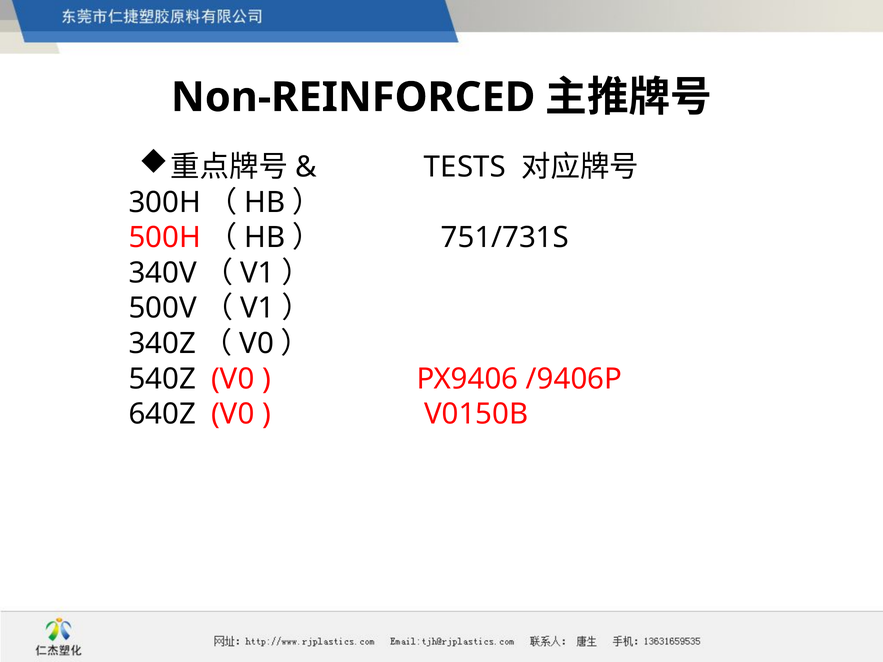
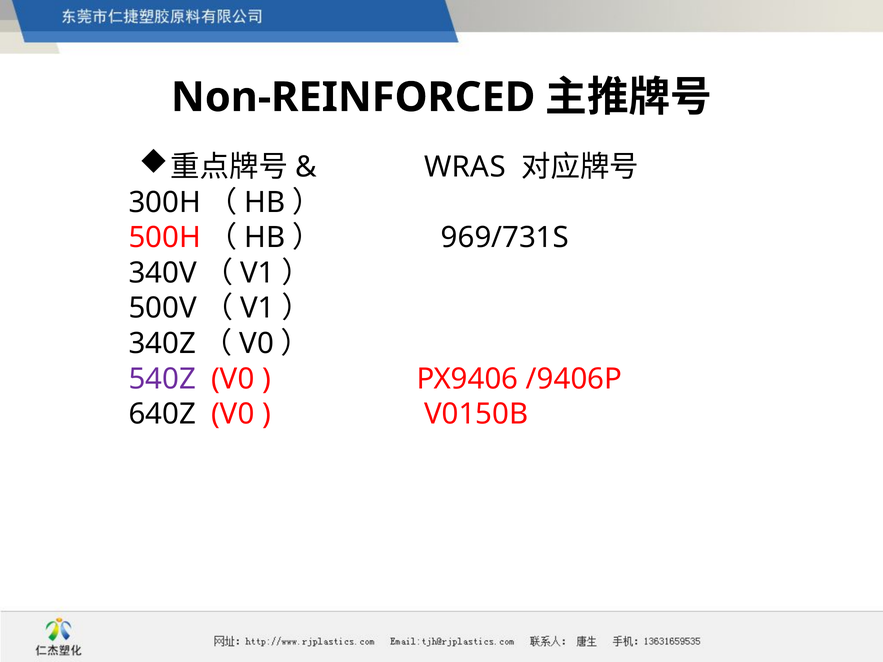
TESTS: TESTS -> WRAS (465, 167)
751/731S: 751/731S -> 969/731S (505, 238)
540Z colour: black -> purple (162, 379)
